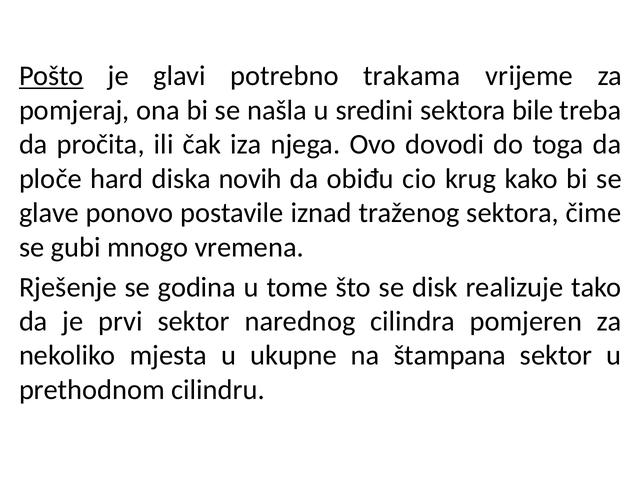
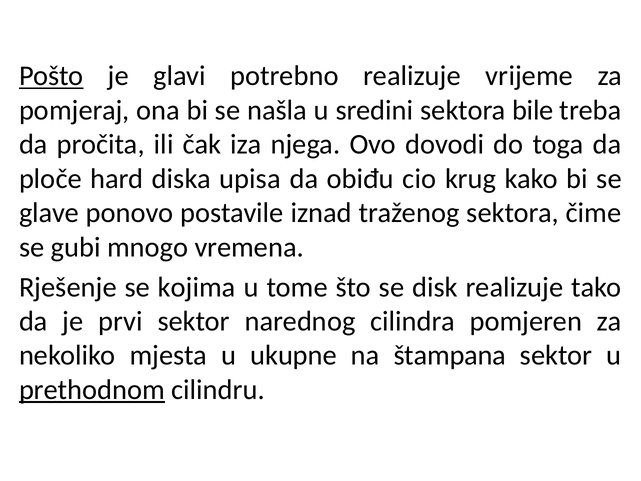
potrebno trakama: trakama -> realizuje (412, 76)
novih: novih -> upisa (250, 179)
godina: godina -> kojima (197, 287)
prethodnom underline: none -> present (92, 390)
